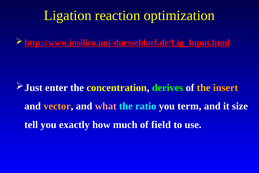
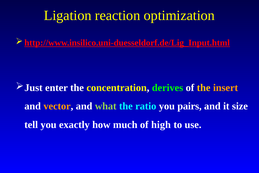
what colour: pink -> light green (106, 106)
term: term -> pairs (190, 106)
field: field -> high (161, 124)
